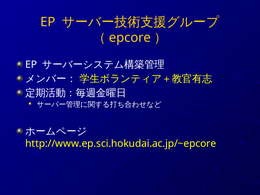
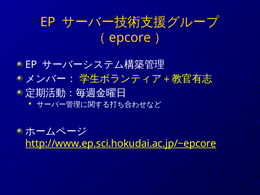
http://www.ep.sci.hokudai.ac.jp/~epcore underline: none -> present (121, 144)
